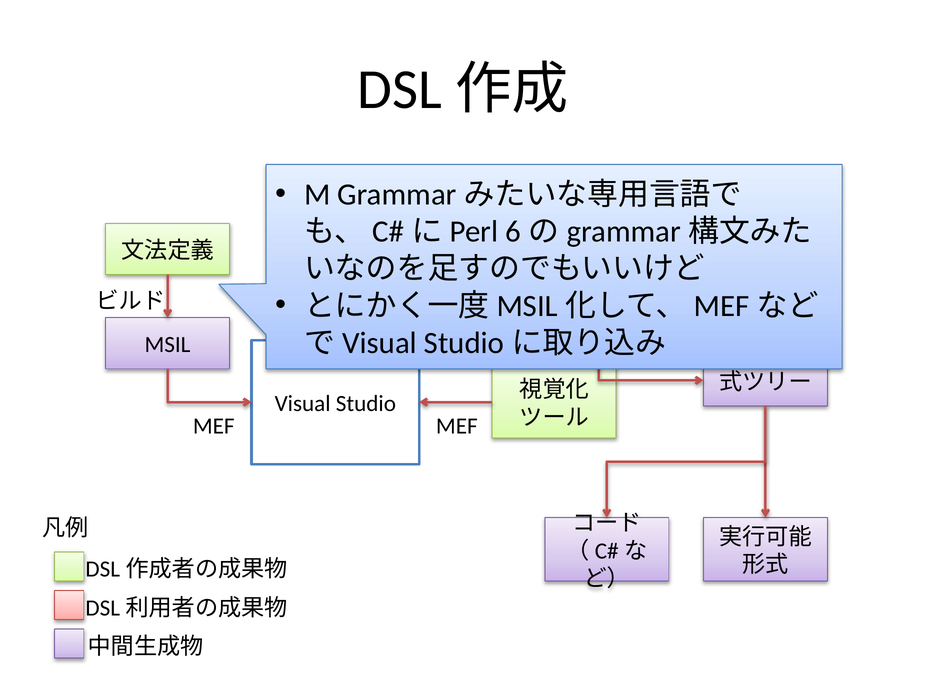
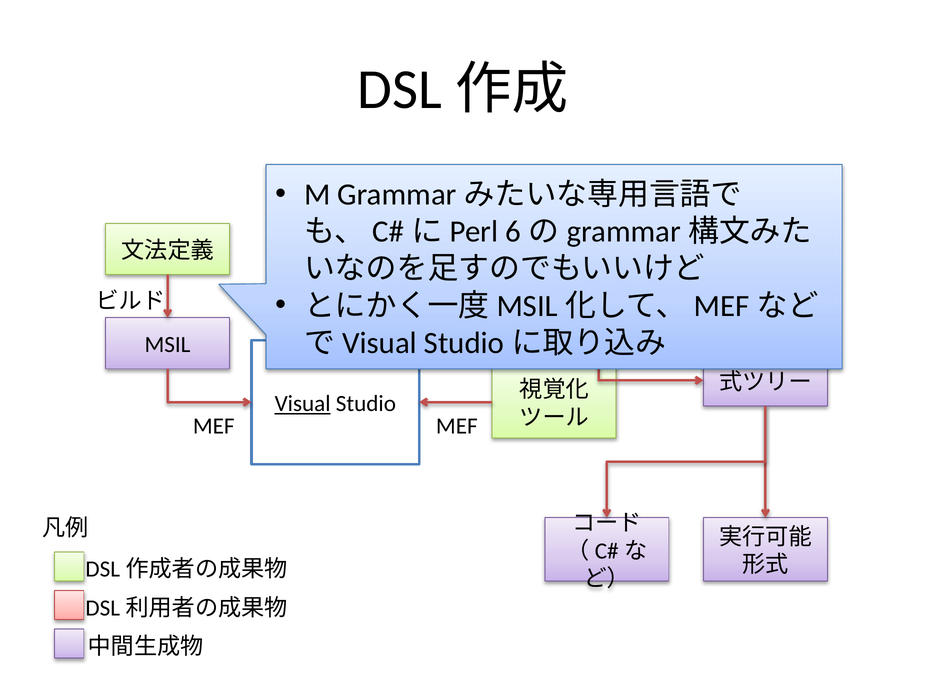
Visual underline: none -> present (303, 403)
